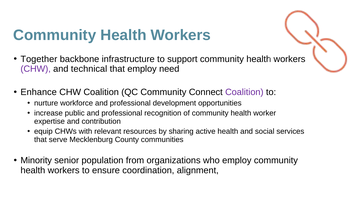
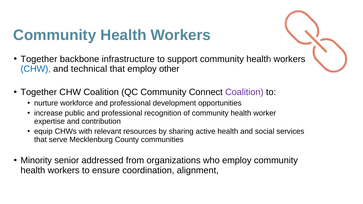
CHW colour: purple -> blue (36, 69)
need: need -> other (169, 69)
Enhance: Enhance -> Together (39, 92)
population: population -> addressed (103, 161)
